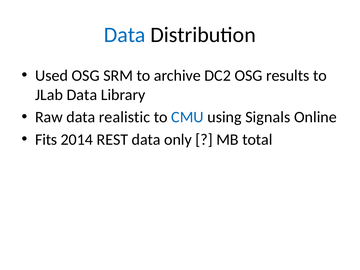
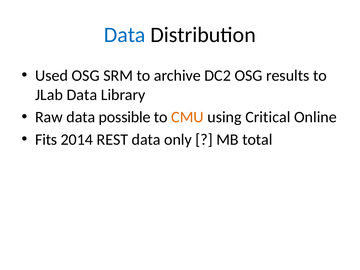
realistic: realistic -> possible (125, 117)
CMU colour: blue -> orange (187, 117)
Signals: Signals -> Critical (268, 117)
